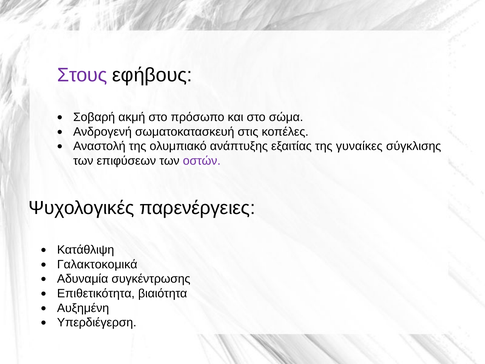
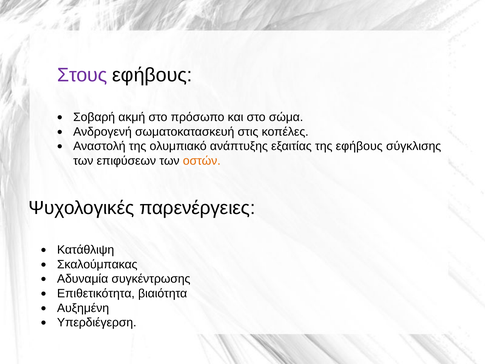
της γυναίκες: γυναίκες -> εφήβους (359, 146)
οστών colour: purple -> orange (202, 161)
Γαλακτοκομικά: Γαλακτοκομικά -> Σκαλούμπακας (97, 264)
